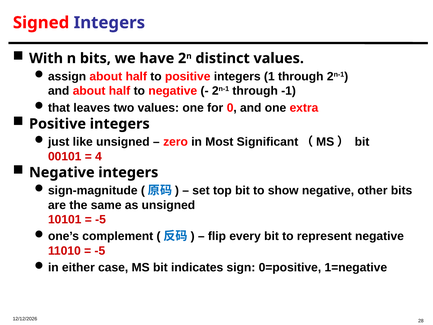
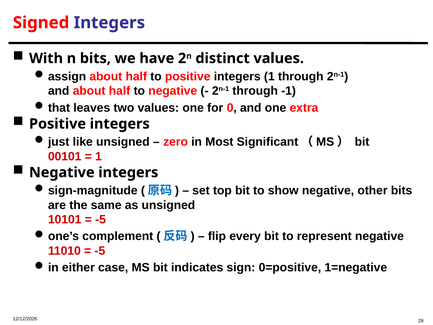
4: 4 -> 1 (98, 156)
